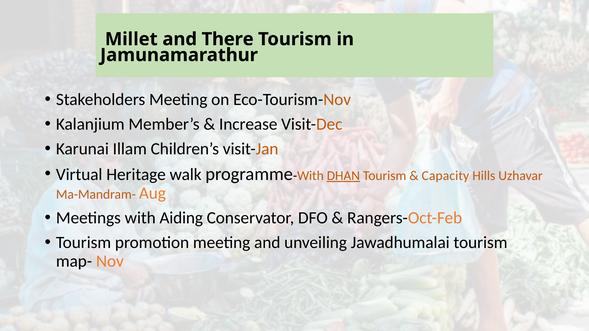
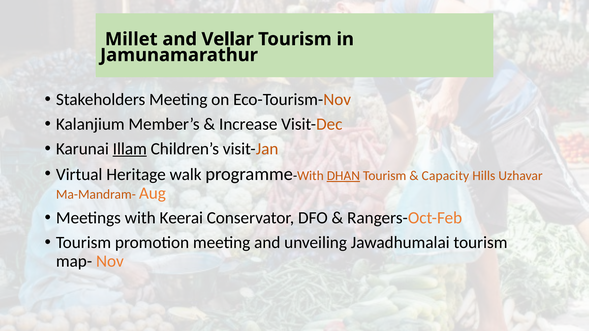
There: There -> Vellar (228, 39)
Illam underline: none -> present (130, 149)
Aiding: Aiding -> Keerai (181, 218)
